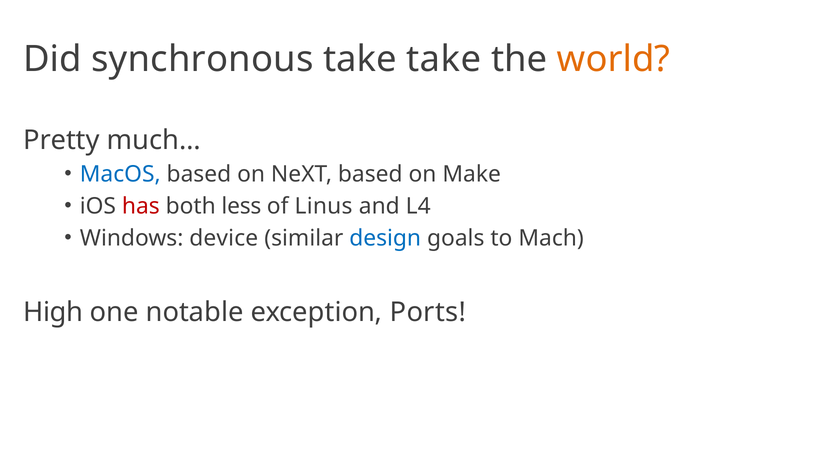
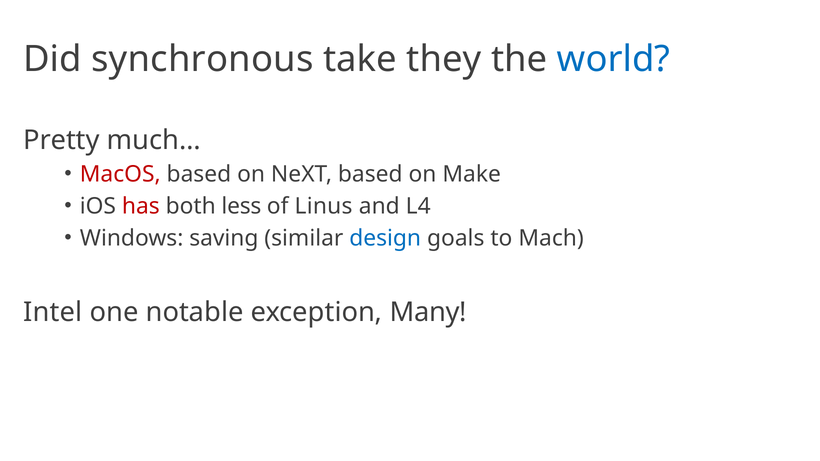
take take: take -> they (444, 59)
world colour: orange -> blue (614, 59)
MacOS colour: blue -> red (120, 174)
device: device -> saving (224, 238)
High: High -> Intel (53, 312)
Ports: Ports -> Many (428, 312)
